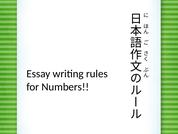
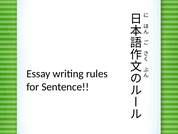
Numbers: Numbers -> Sentence (65, 87)
